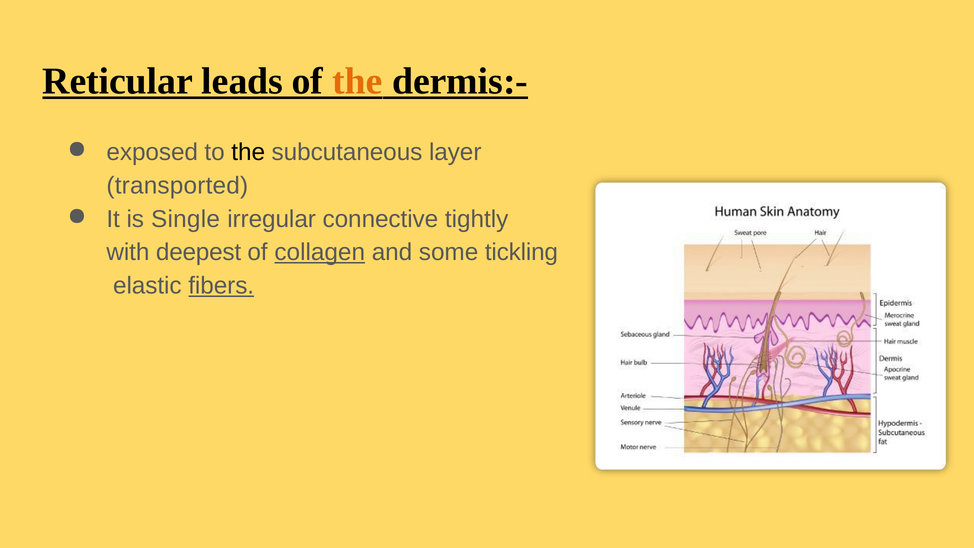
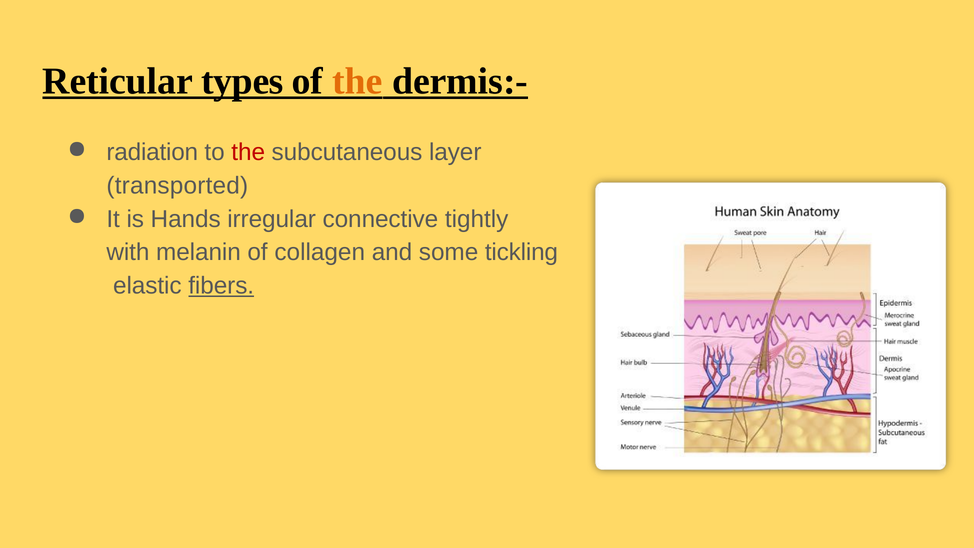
leads: leads -> types (242, 81)
exposed: exposed -> radiation (152, 152)
the colour: black -> red (248, 152)
Single: Single -> Hands (186, 219)
deepest: deepest -> melanin (198, 252)
collagen underline: present -> none (320, 252)
